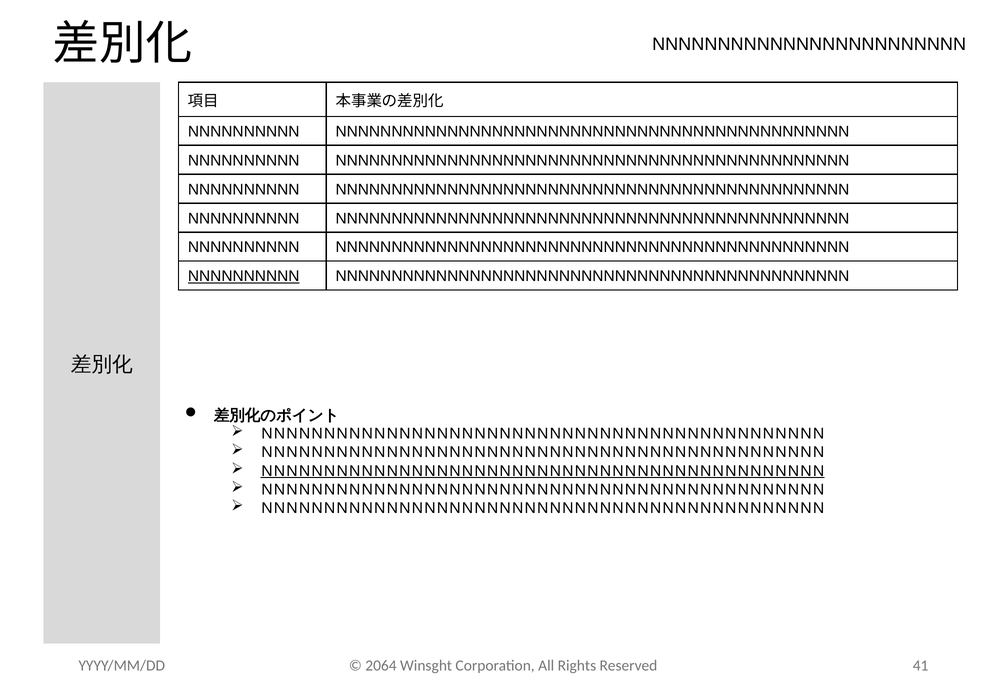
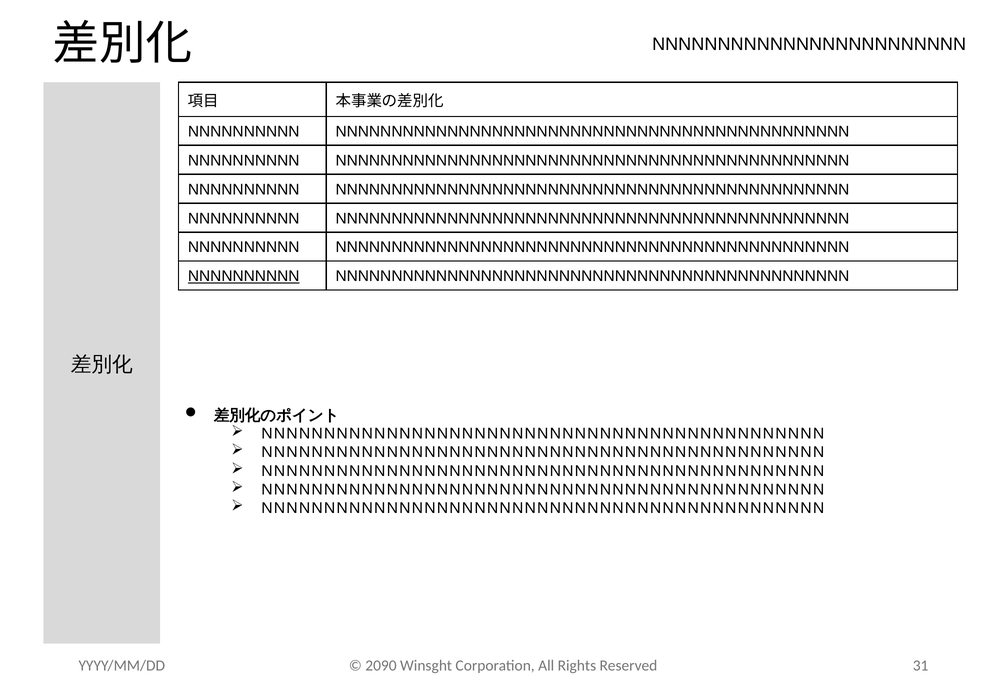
NNNNNNNNNNNNNNNNNNNNNNNNNNNNNNNNNNNNNNNNNNNNN underline: present -> none (542, 471)
2064: 2064 -> 2090 (381, 666)
41: 41 -> 31 (921, 666)
